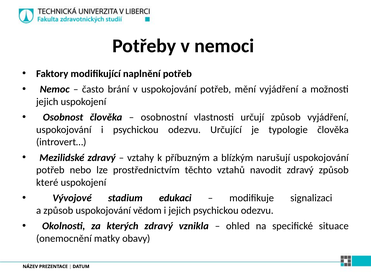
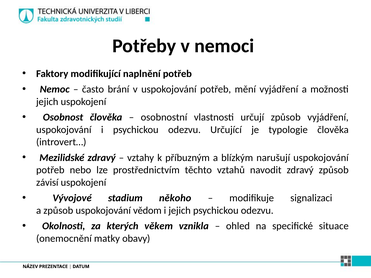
které: které -> závisí (47, 183)
edukaci: edukaci -> někoho (175, 198)
kterých zdravý: zdravý -> věkem (159, 226)
